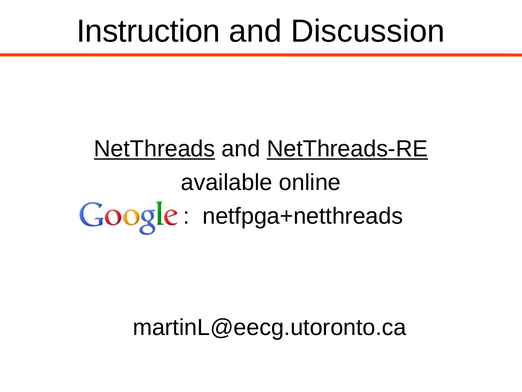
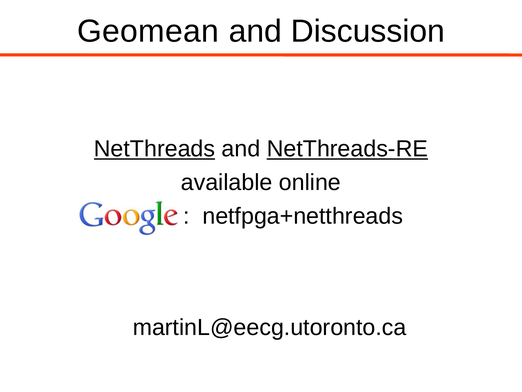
Instruction: Instruction -> Geomean (148, 31)
